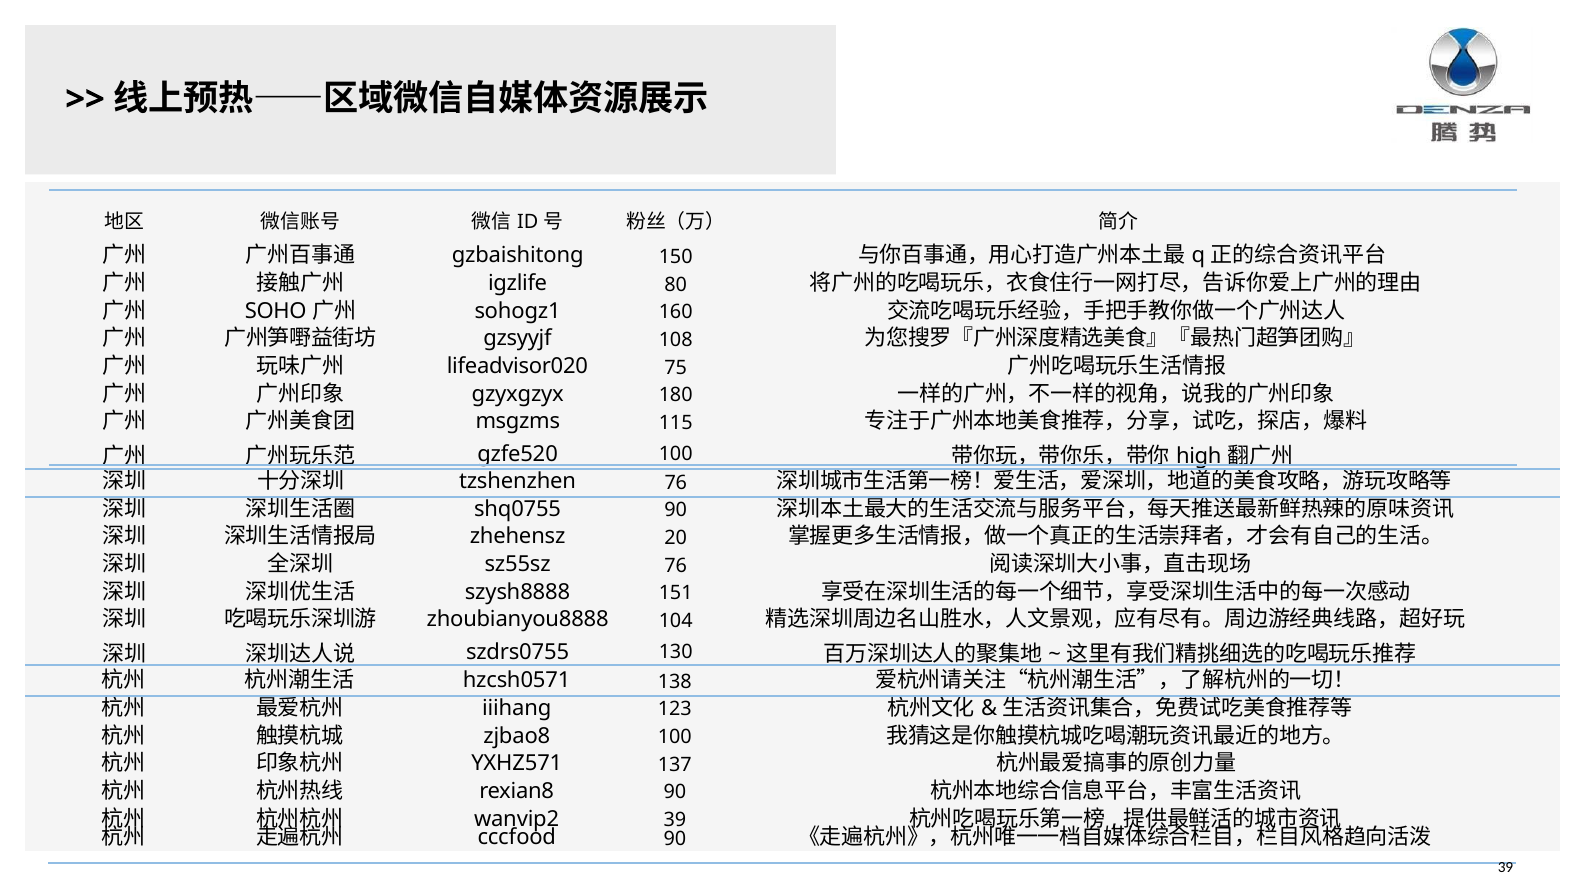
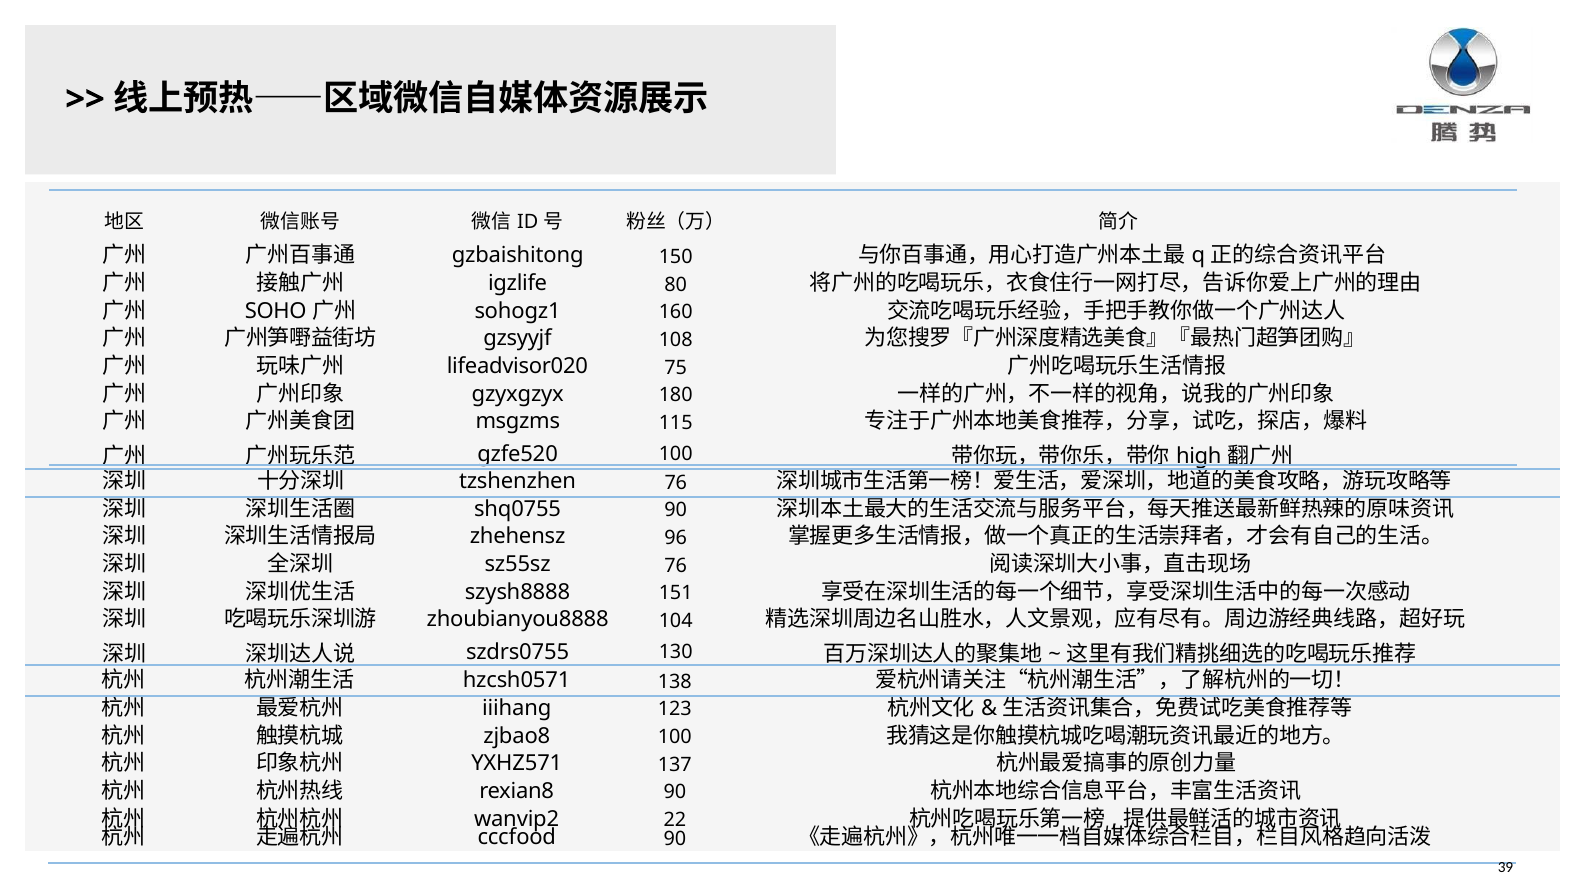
20: 20 -> 96 (676, 538)
wanvip2 39: 39 -> 22 (675, 821)
